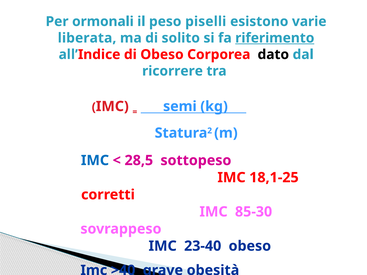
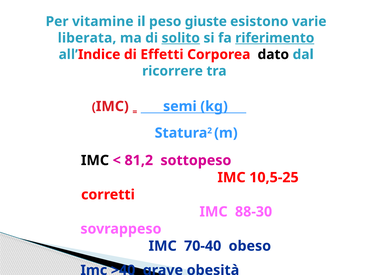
ormonali: ormonali -> vitamine (103, 21)
piselli: piselli -> giuste (206, 21)
solito underline: none -> present (181, 38)
di Obeso: Obeso -> Effetti (162, 55)
IMC colour: blue -> black (95, 161)
28,5: 28,5 -> 81,2 (139, 161)
18,1-25: 18,1-25 -> 10,5-25 (274, 178)
85-30: 85-30 -> 88-30 (254, 212)
23-40: 23-40 -> 70-40 (203, 246)
